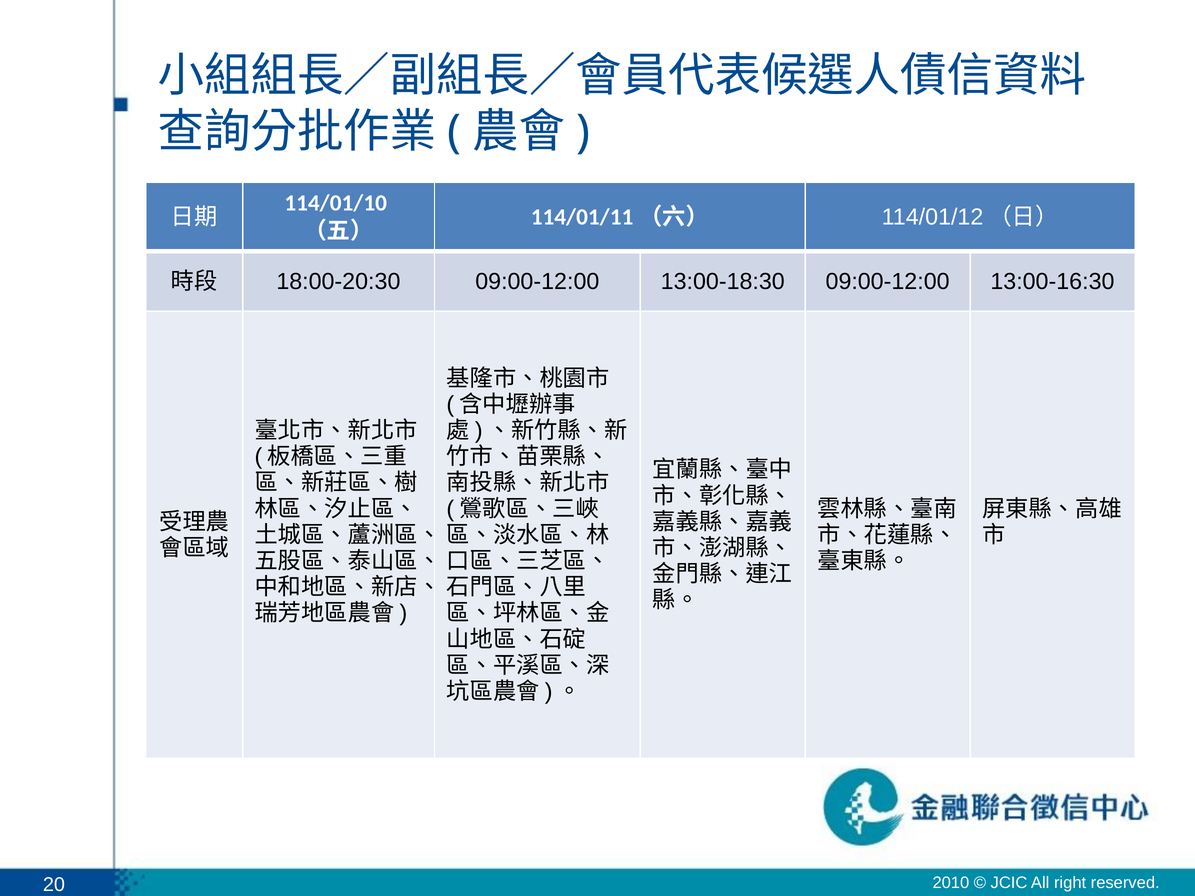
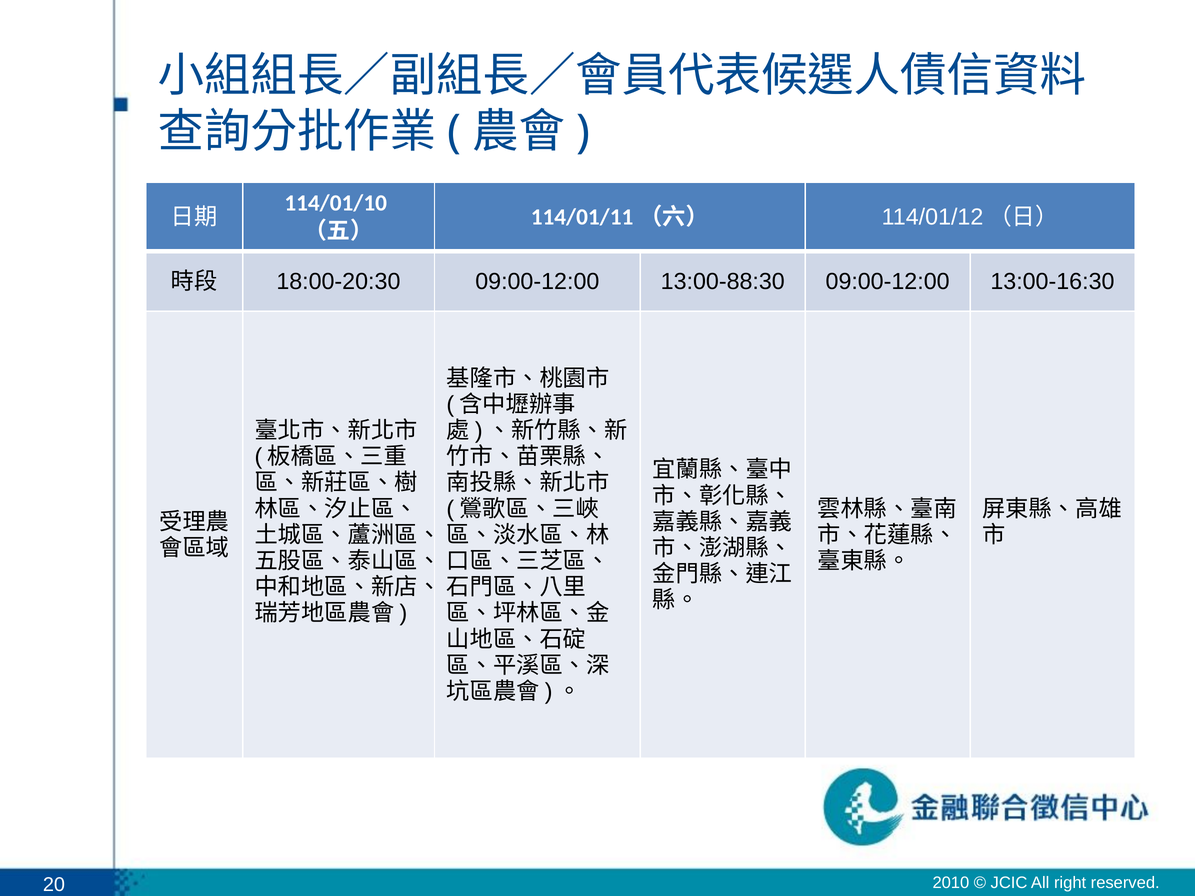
13:00-18:30: 13:00-18:30 -> 13:00-88:30 (723, 282)
